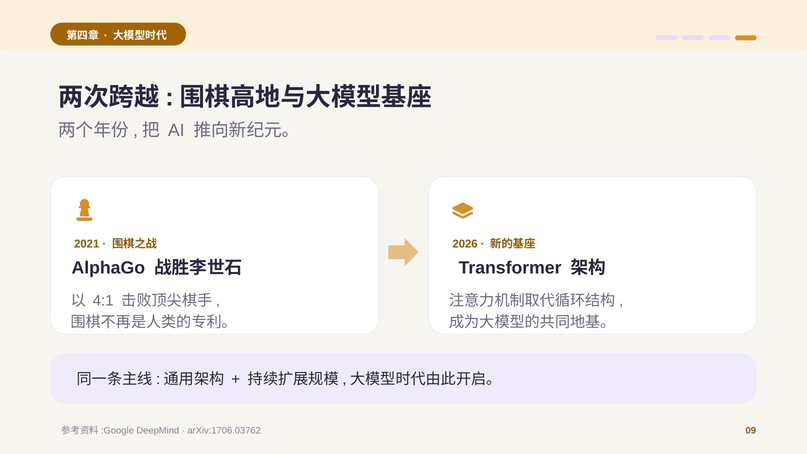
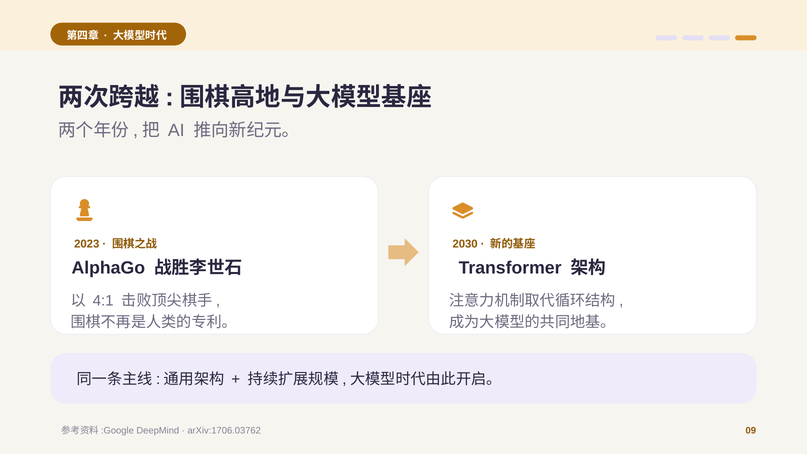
2021: 2021 -> 2023 (87, 244)
2026: 2026 -> 2030 (465, 244)
